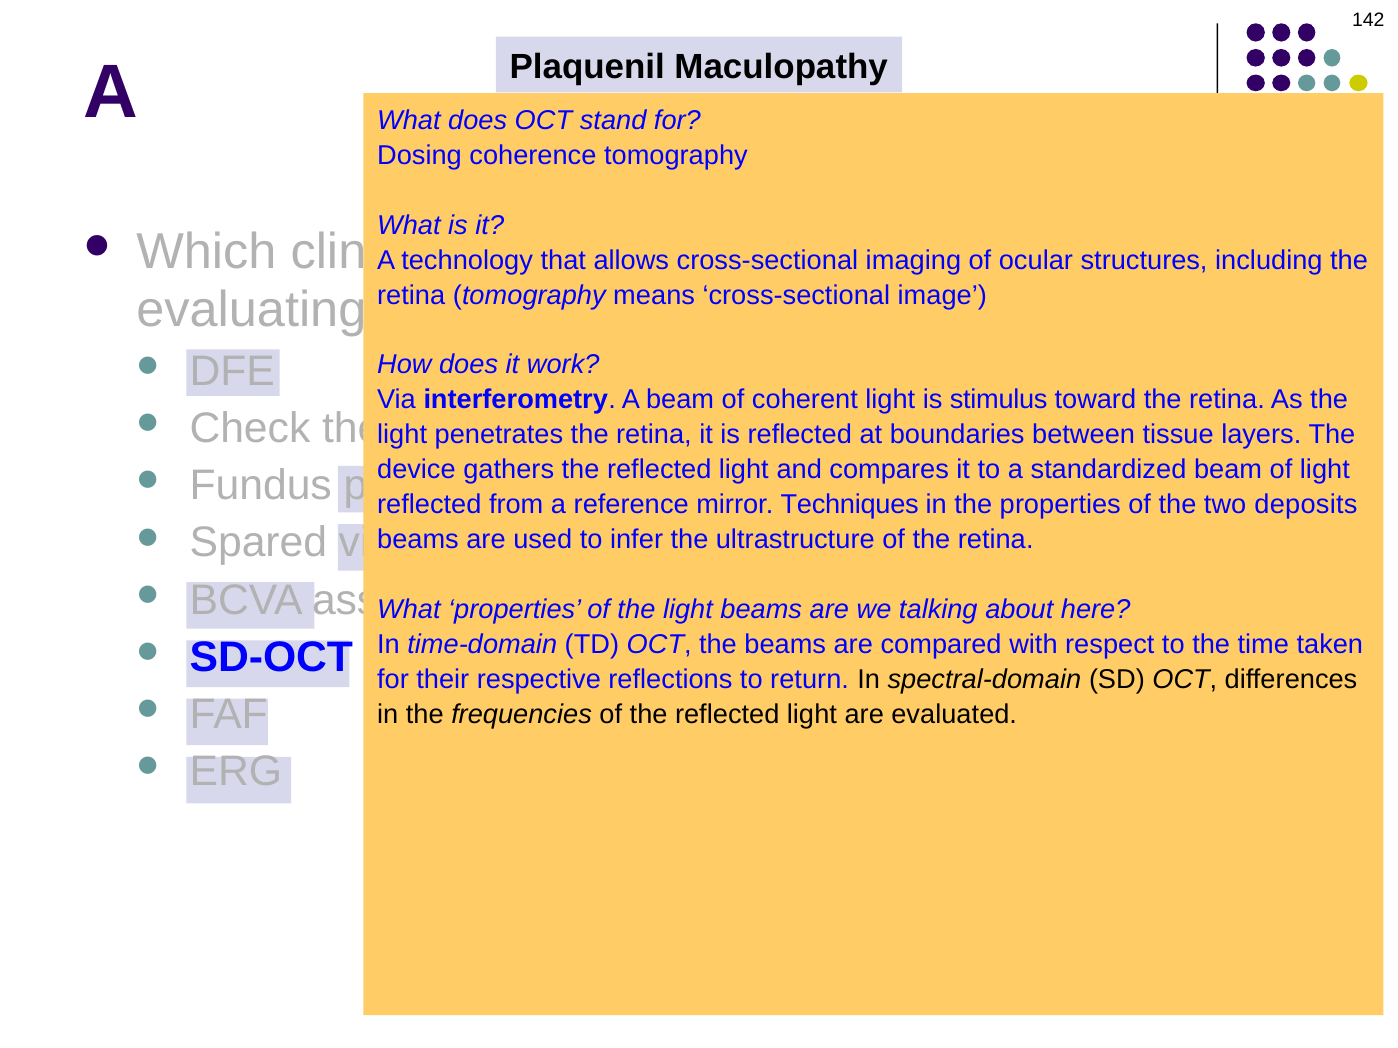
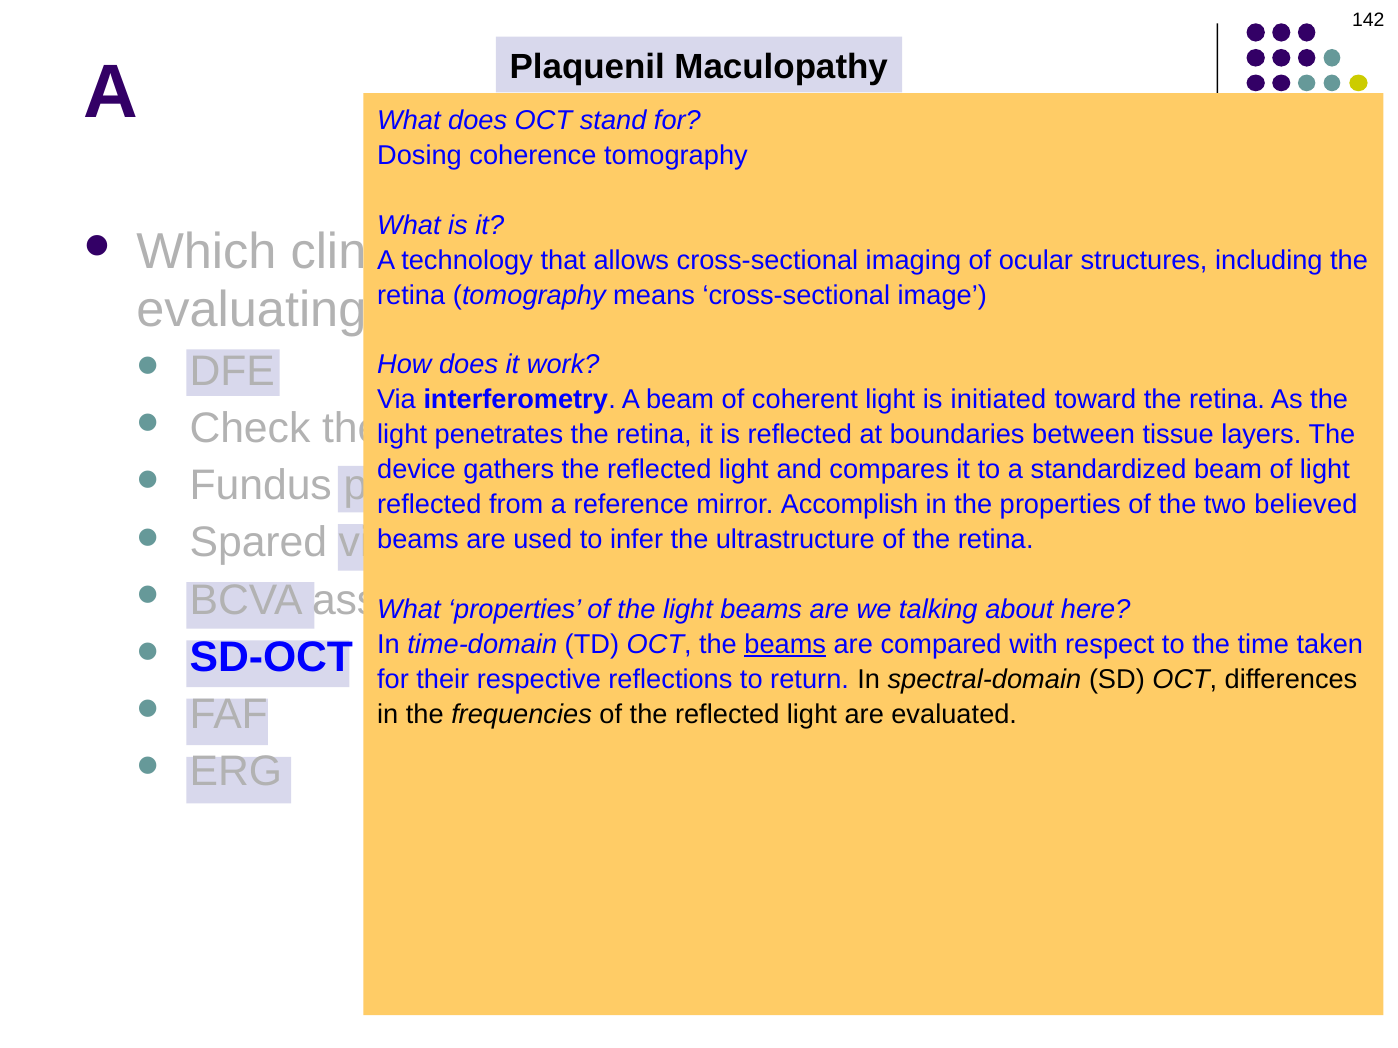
stimulus: stimulus -> initiated (998, 400)
Techniques: Techniques -> Accomplish (850, 505)
deposits: deposits -> believed (1306, 505)
beams underline: none -> present (785, 645)
